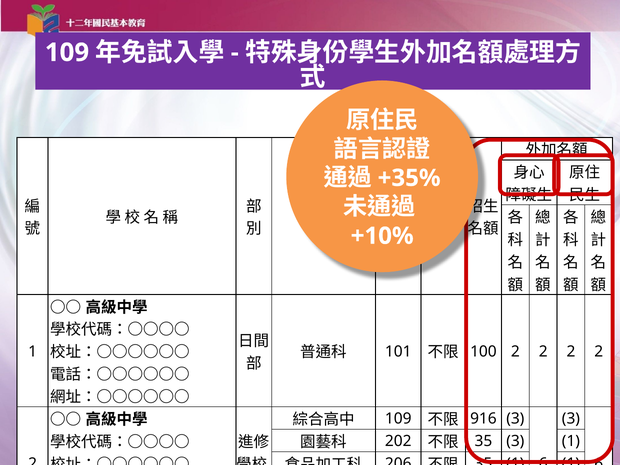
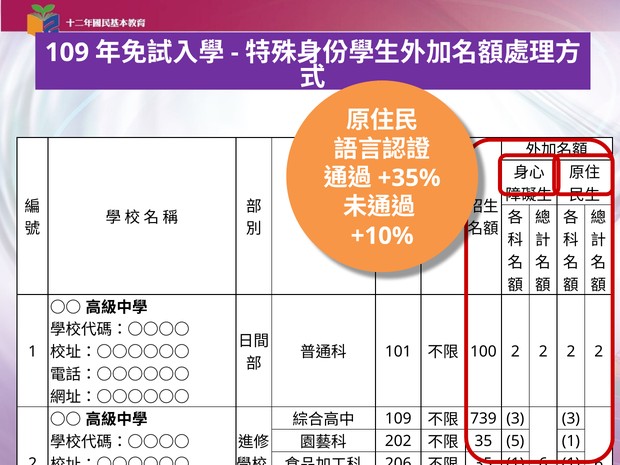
916: 916 -> 739 (483, 419)
35 3: 3 -> 5 (515, 441)
